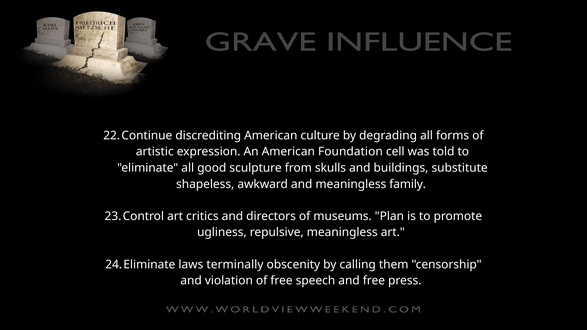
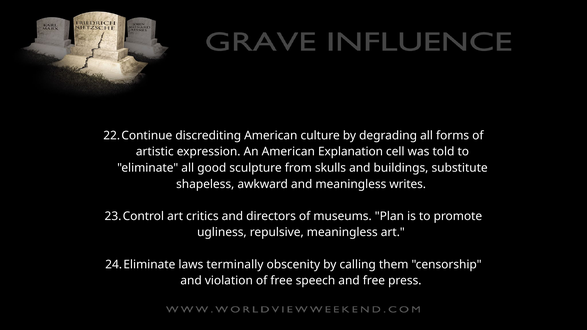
Foundation: Foundation -> Explanation (351, 152)
family: family -> writes (408, 184)
